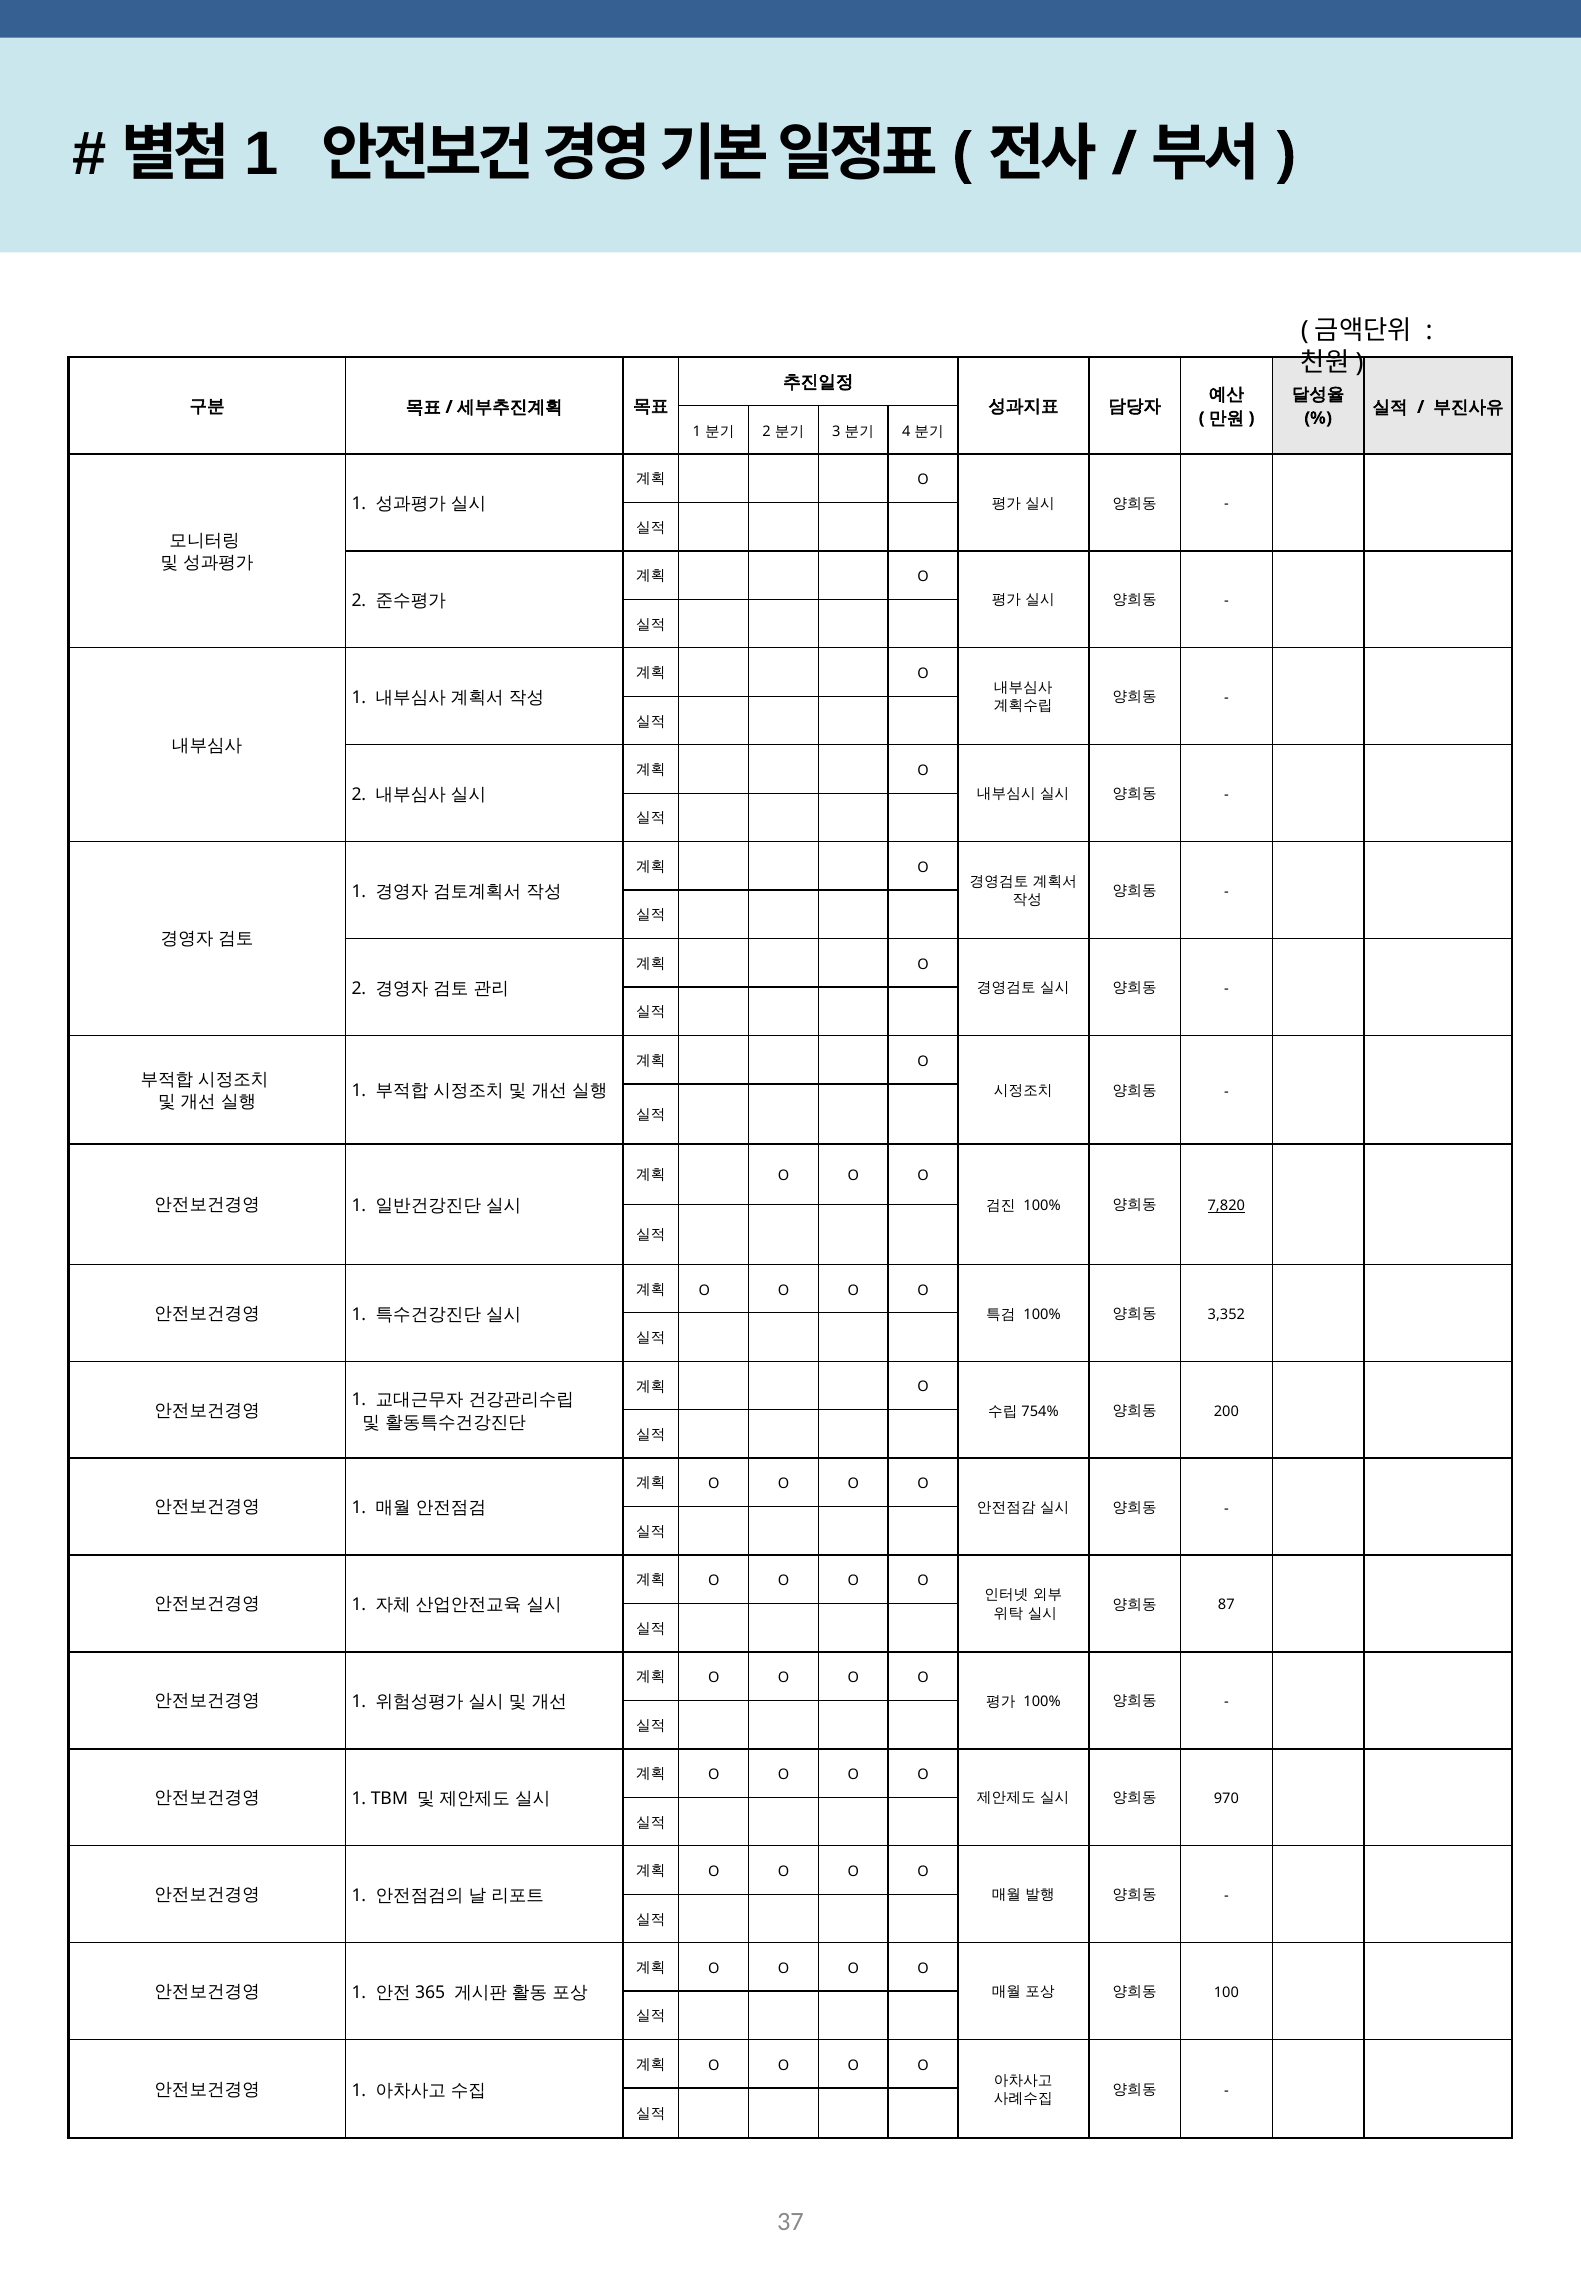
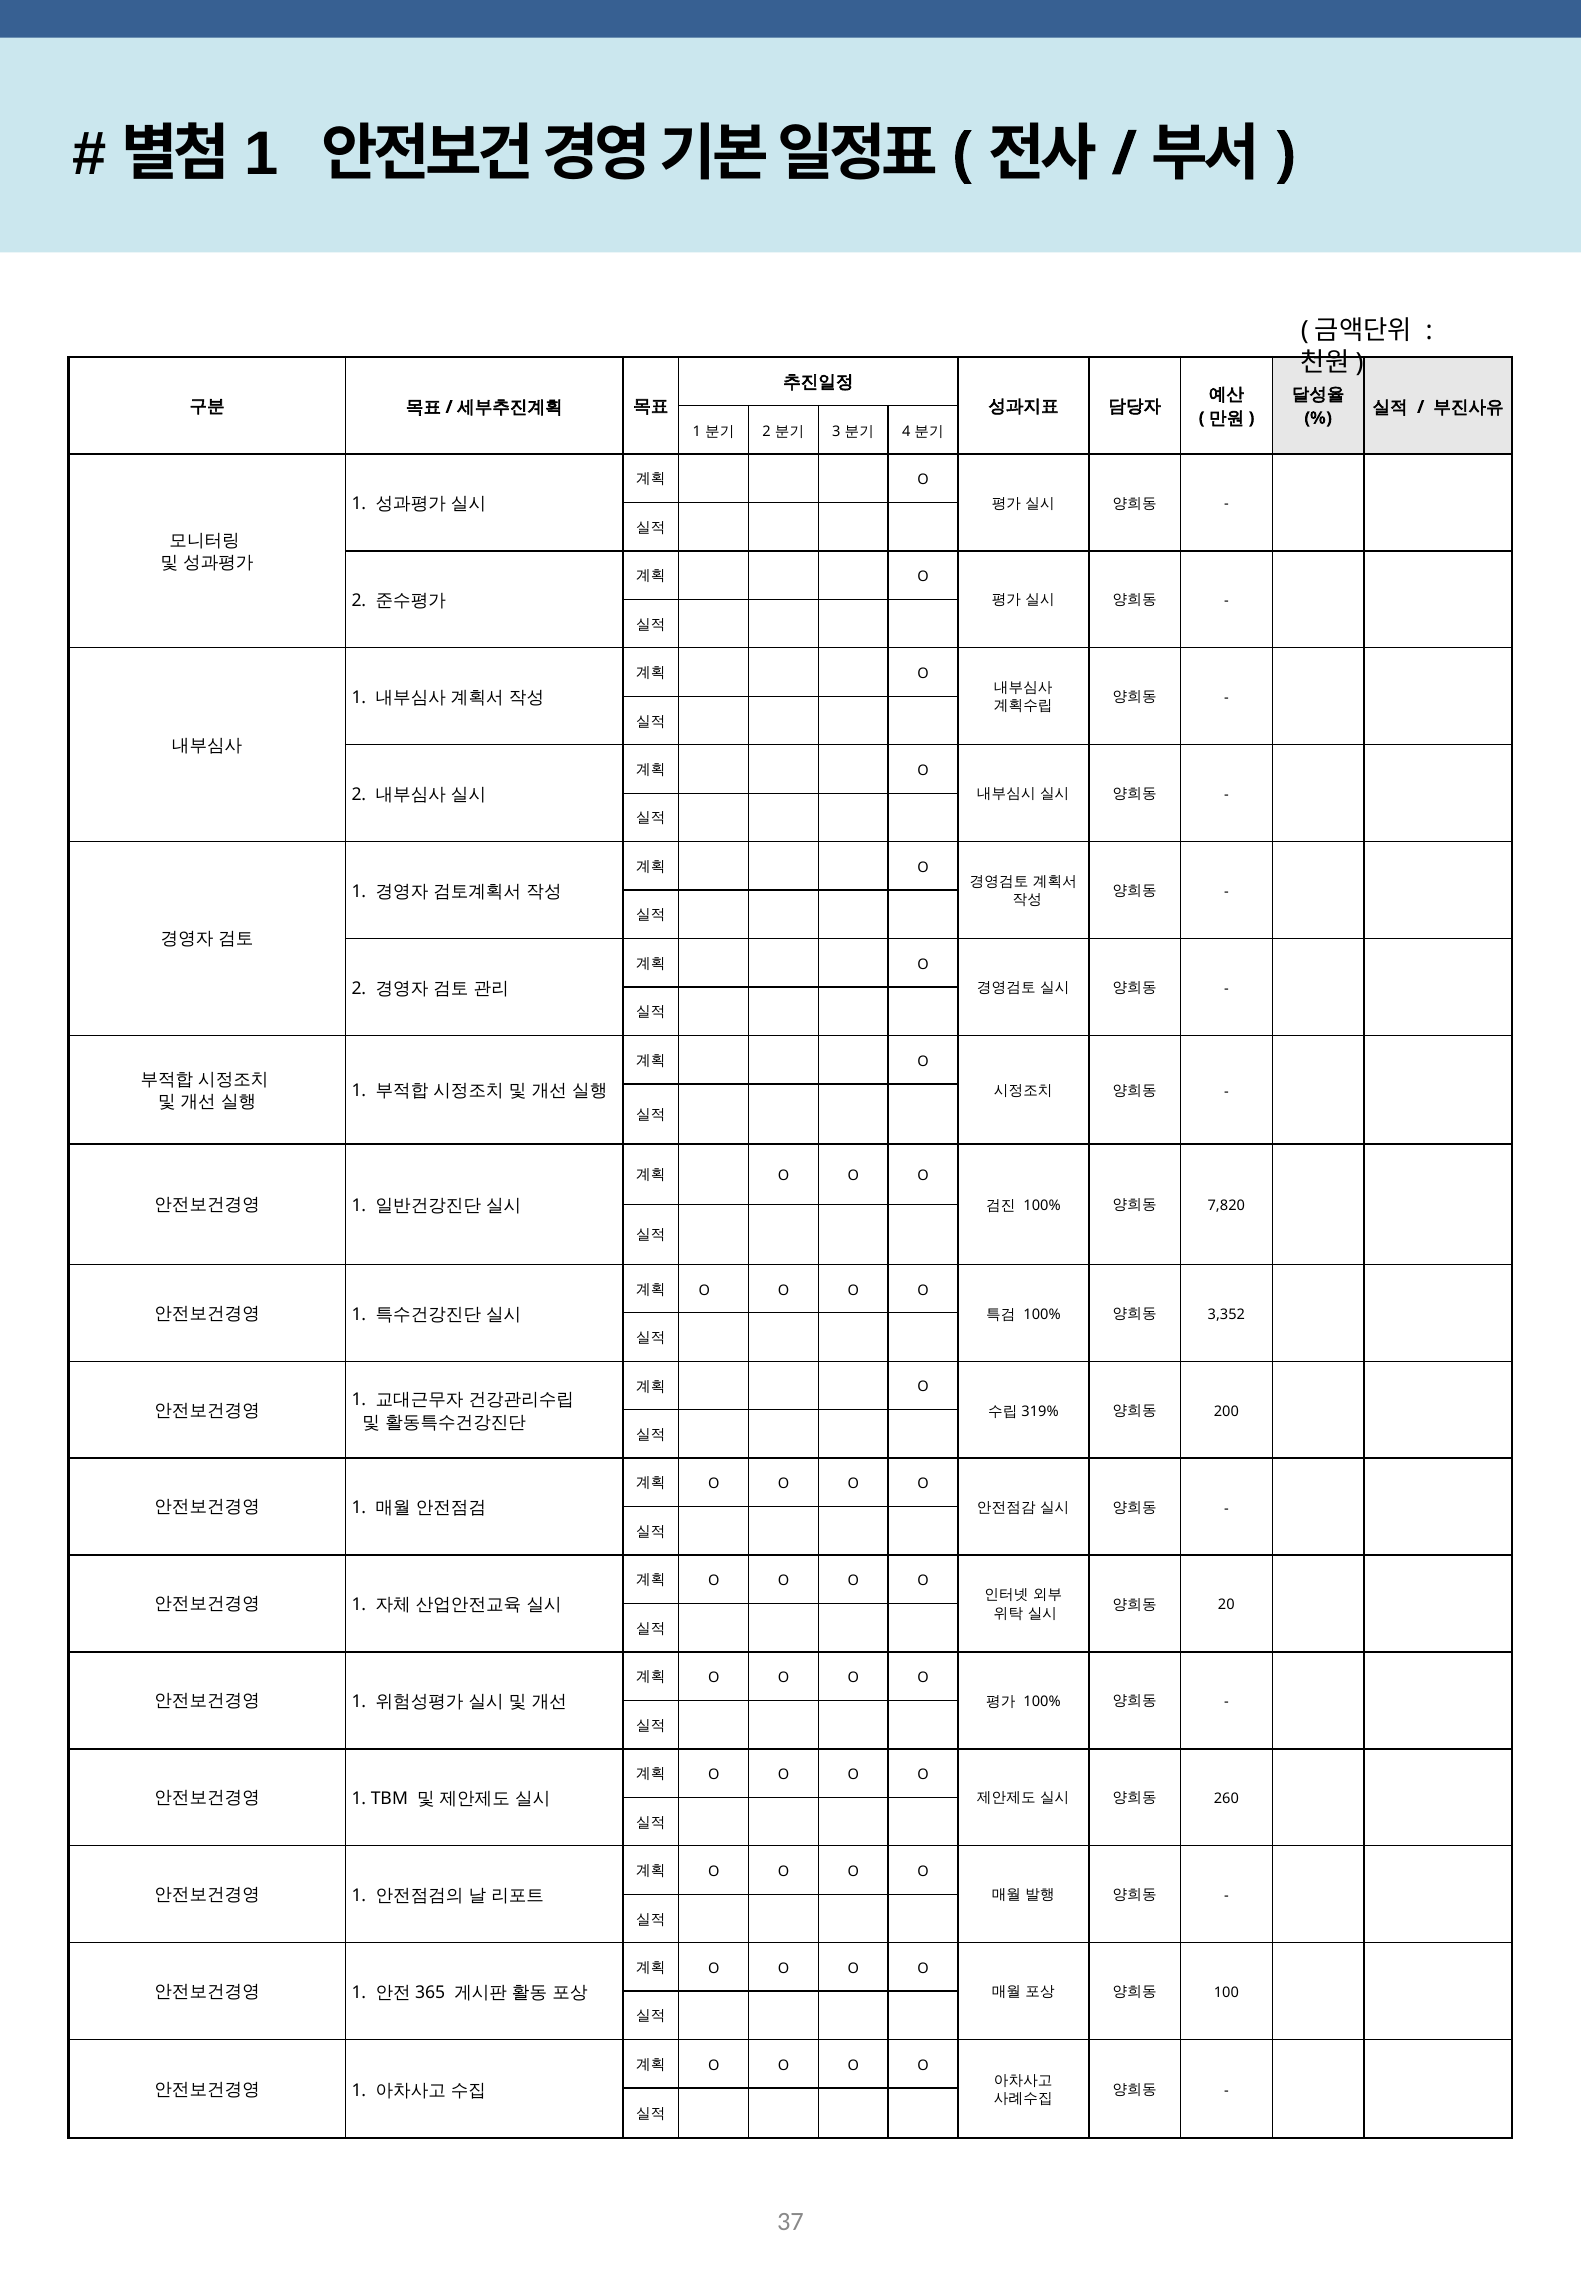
7,820 underline: present -> none (1226, 1206)
754%: 754% -> 319% (1040, 1412)
87: 87 -> 20 (1226, 1606)
970: 970 -> 260 (1226, 1800)
